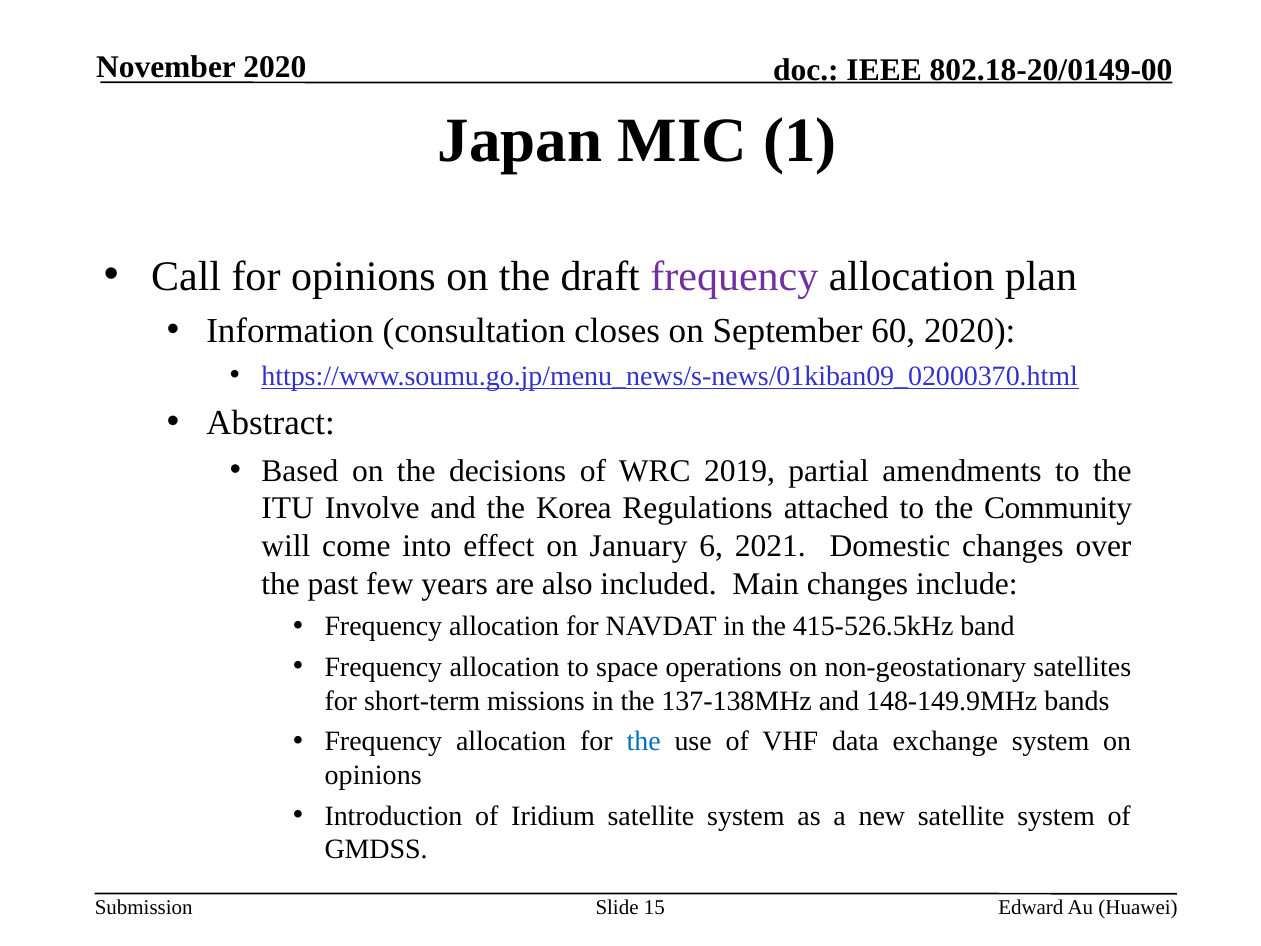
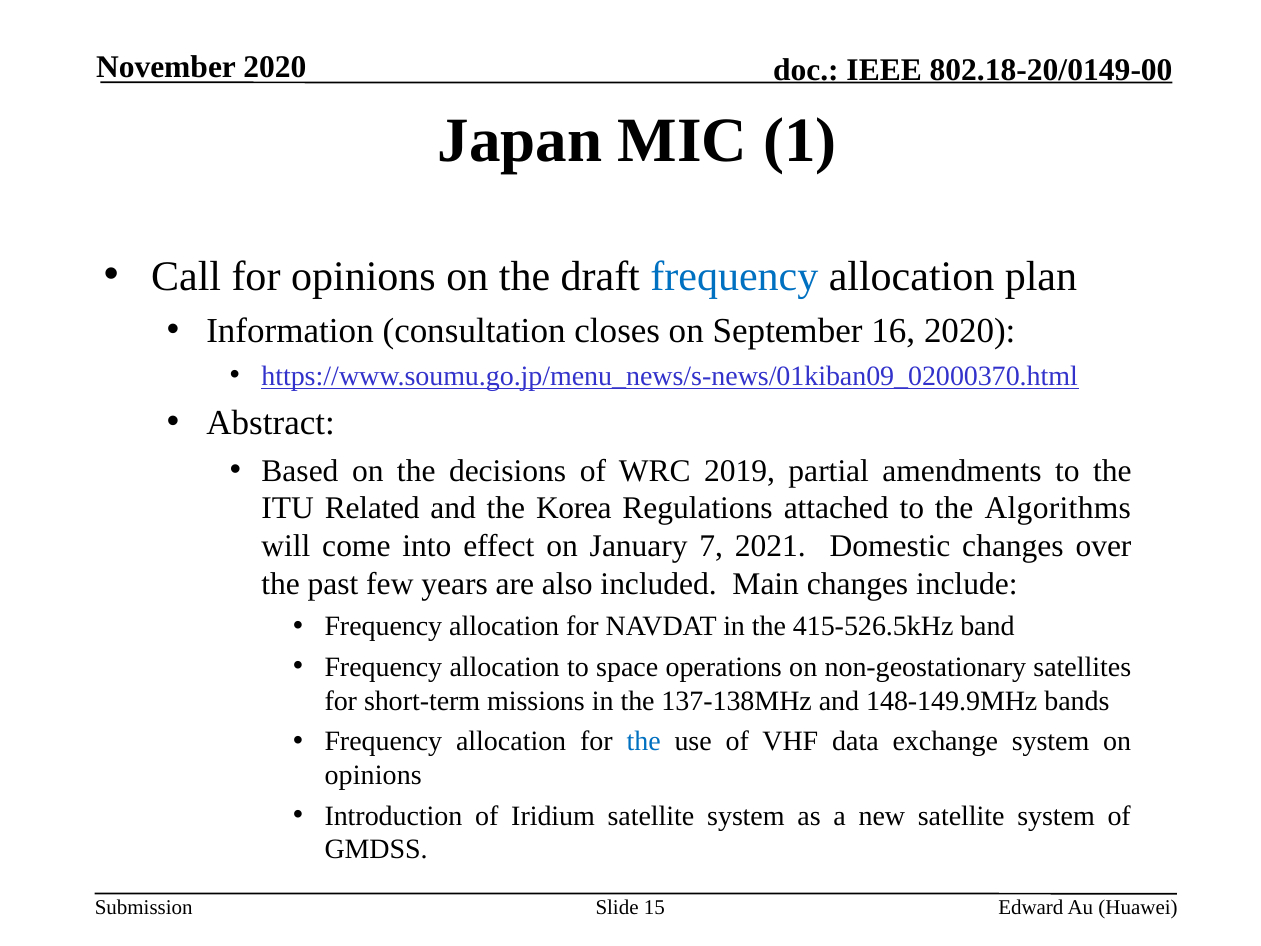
frequency colour: purple -> blue (734, 276)
60: 60 -> 16 (893, 331)
Involve: Involve -> Related (372, 508)
Community: Community -> Algorithms (1058, 508)
6: 6 -> 7 (711, 546)
